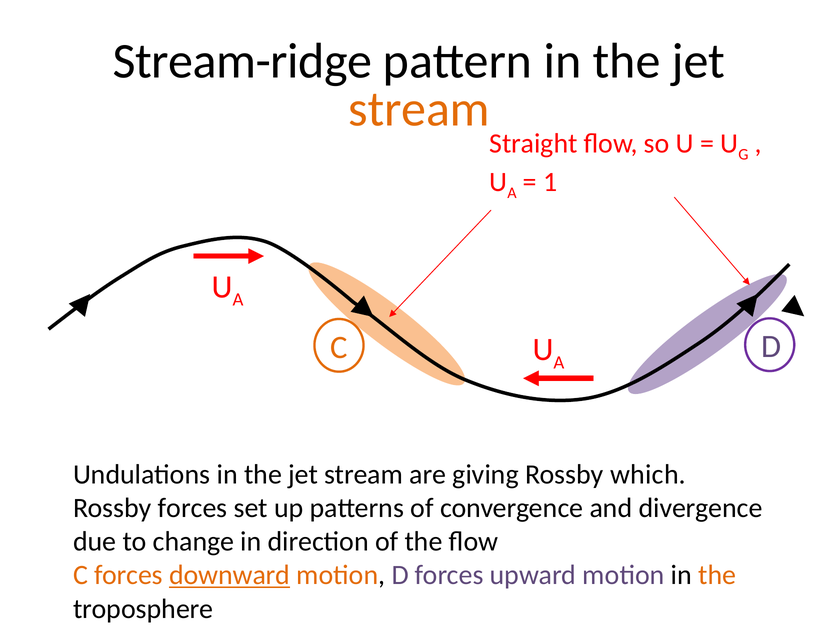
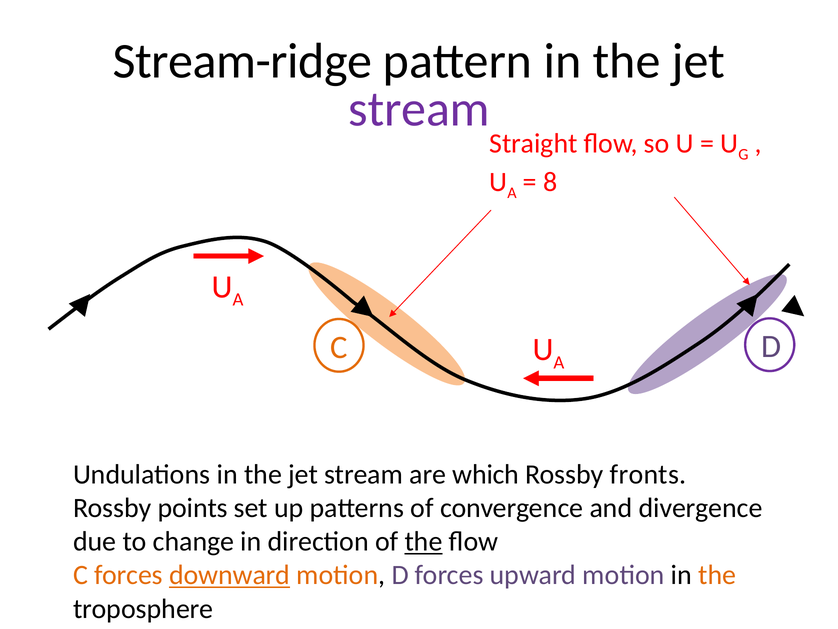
stream colour: orange -> purple (419, 109)
1: 1 -> 8 (550, 182)
giving: giving -> which (486, 474)
which: which -> fronts (648, 474)
Rossby forces: forces -> points (193, 508)
the underline: none -> present (424, 541)
